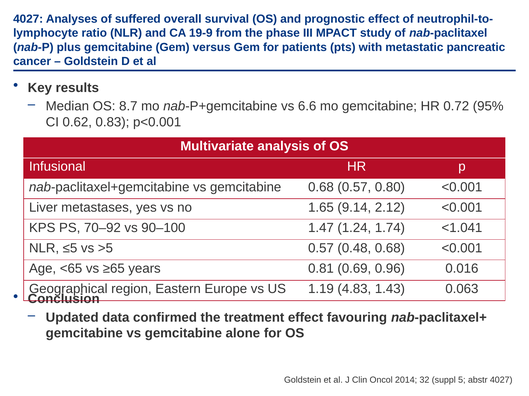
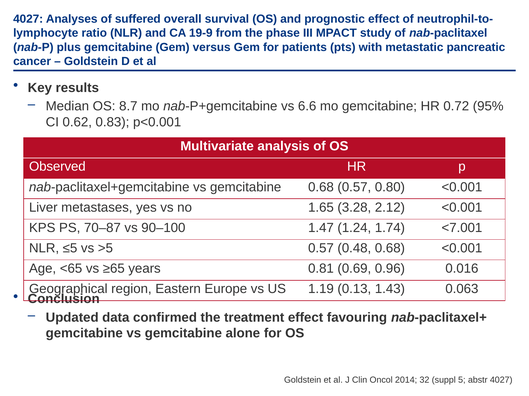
Infusional: Infusional -> Observed (57, 167)
9.14: 9.14 -> 3.28 (354, 208)
70–92: 70–92 -> 70–87 (102, 228)
<1.041: <1.041 -> <7.001 (462, 228)
4.83: 4.83 -> 0.13 (354, 290)
